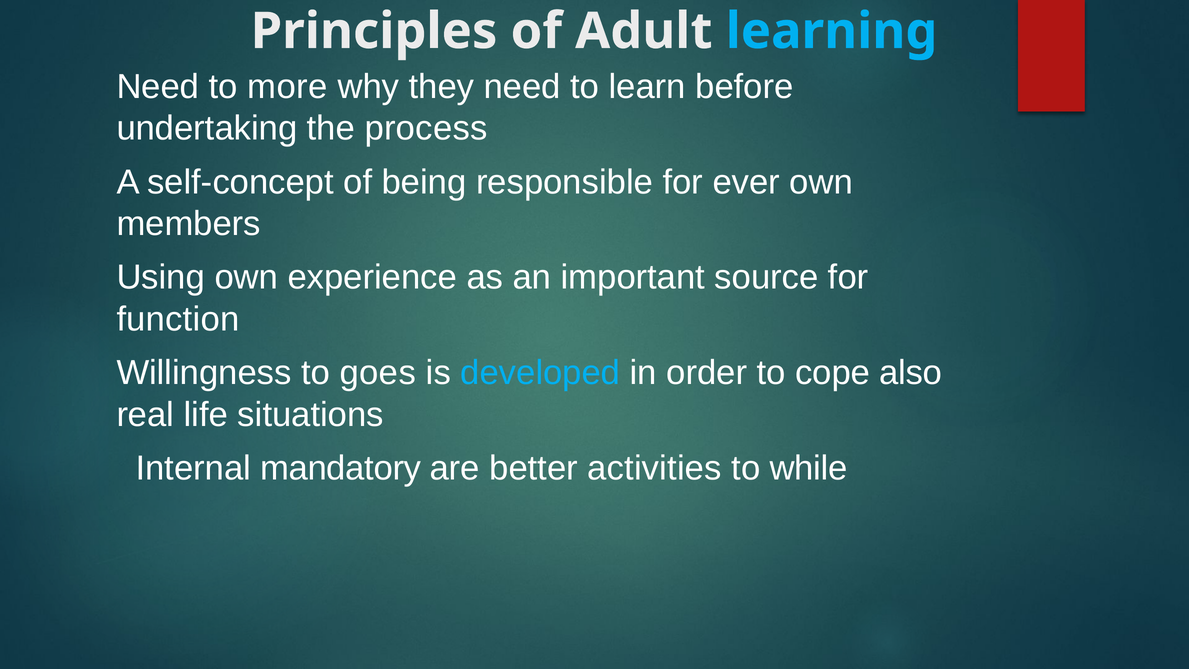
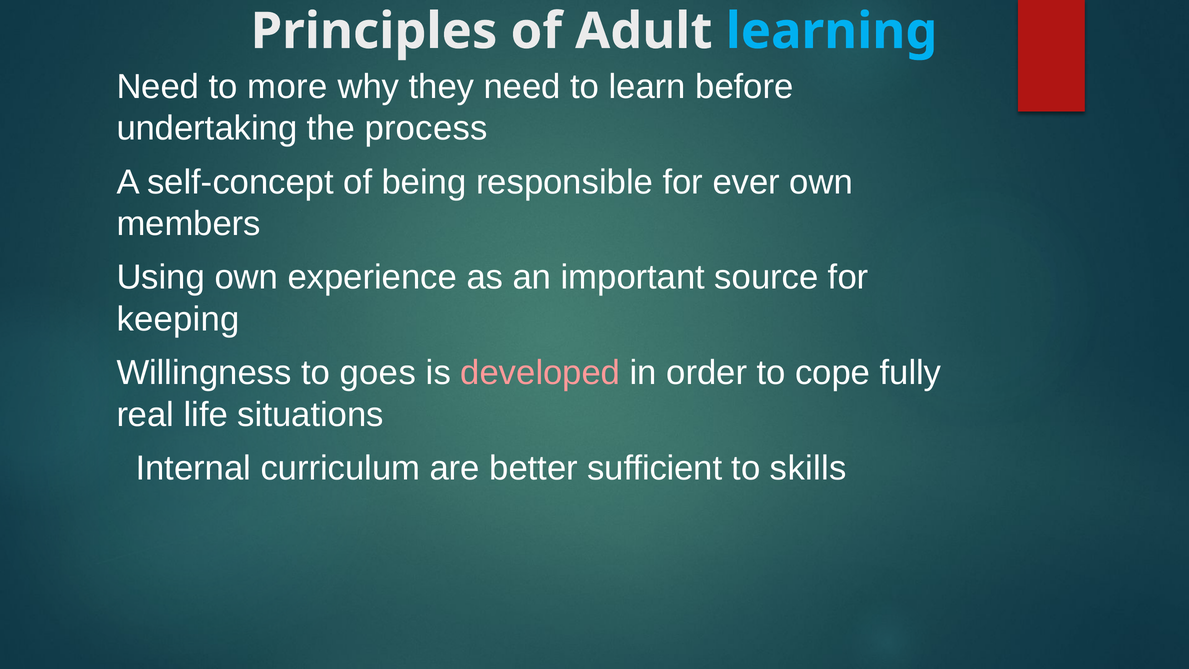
function: function -> keeping (178, 319)
developed colour: light blue -> pink (540, 373)
also: also -> fully (911, 373)
mandatory: mandatory -> curriculum (340, 468)
activities: activities -> sufficient (655, 468)
while: while -> skills (808, 468)
